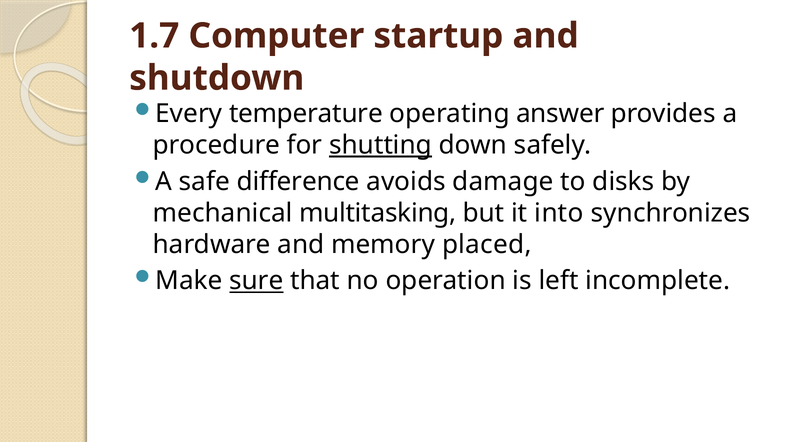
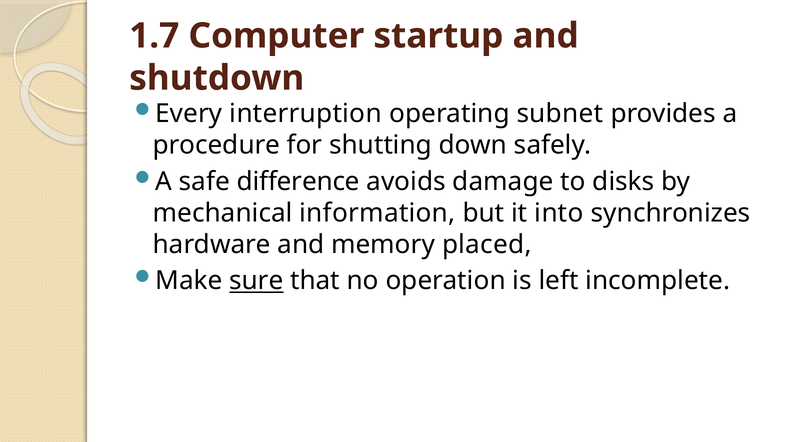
temperature: temperature -> interruption (306, 114)
answer: answer -> subnet (560, 114)
shutting underline: present -> none (381, 145)
multitasking: multitasking -> information (377, 213)
